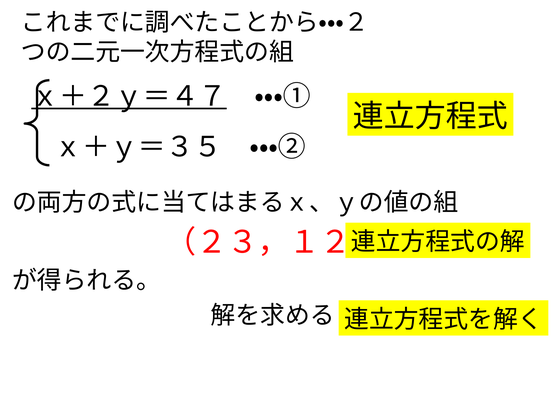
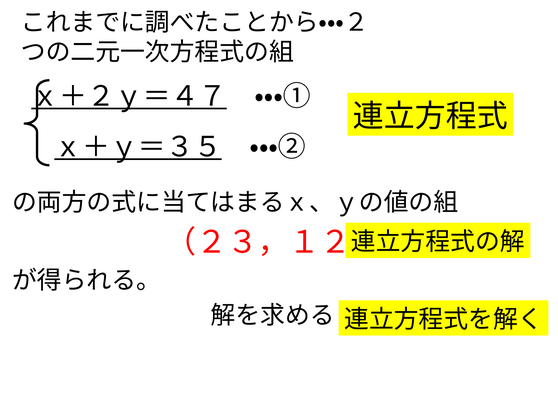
ｘ＋ｙ＝３５ underline: none -> present (138, 147)
